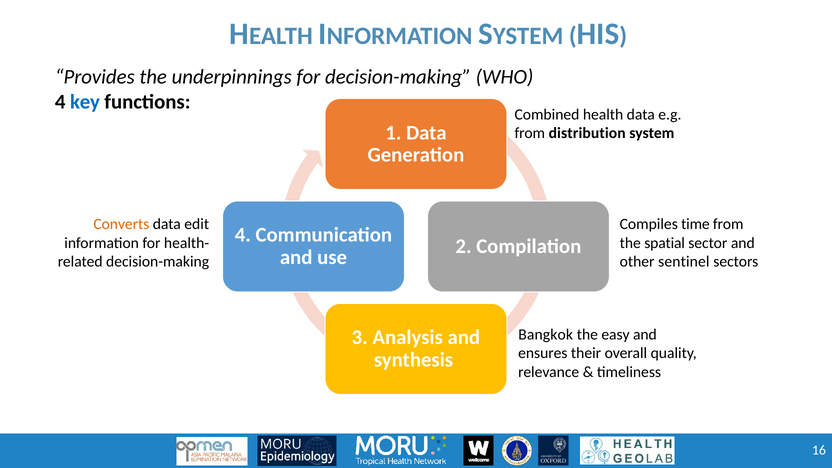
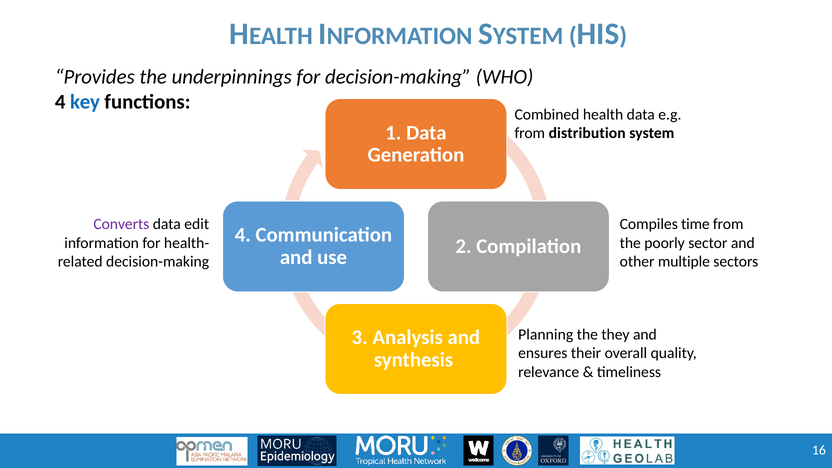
Converts colour: orange -> purple (121, 224)
spatial: spatial -> poorly (665, 243)
sentinel: sentinel -> multiple (684, 262)
Bangkok: Bangkok -> Planning (546, 335)
easy: easy -> they (615, 335)
